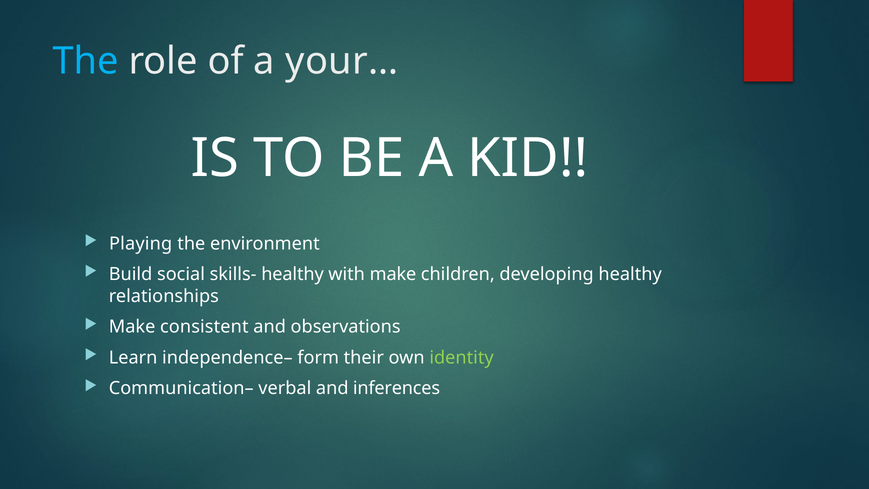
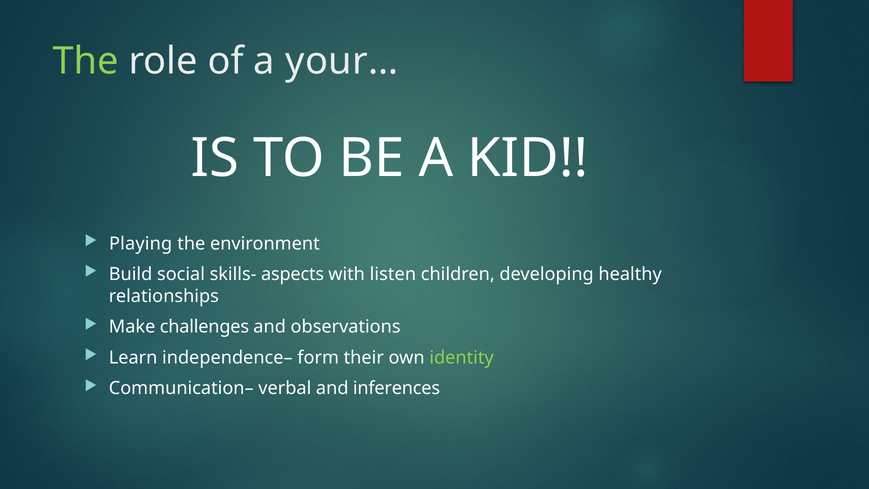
The colour: light blue -> light green (86, 61)
skills- healthy: healthy -> aspects (293, 274)
with make: make -> listen (393, 274)
consistent: consistent -> challenges (204, 327)
